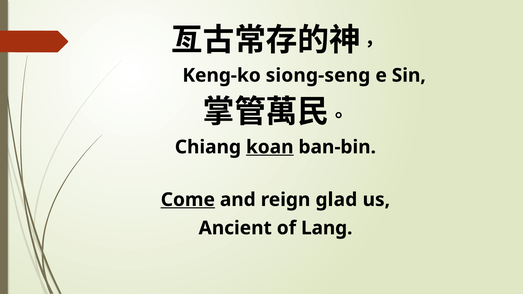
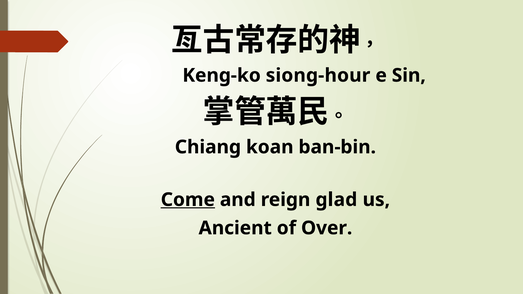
siong-seng: siong-seng -> siong-hour (318, 75)
koan underline: present -> none (270, 147)
Lang: Lang -> Over (327, 228)
